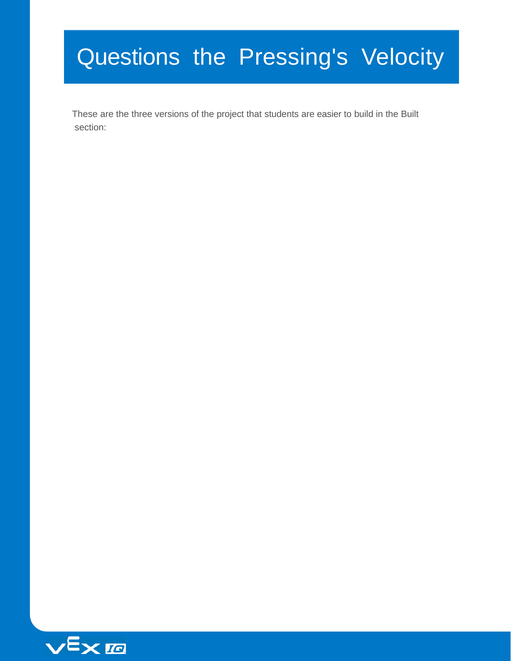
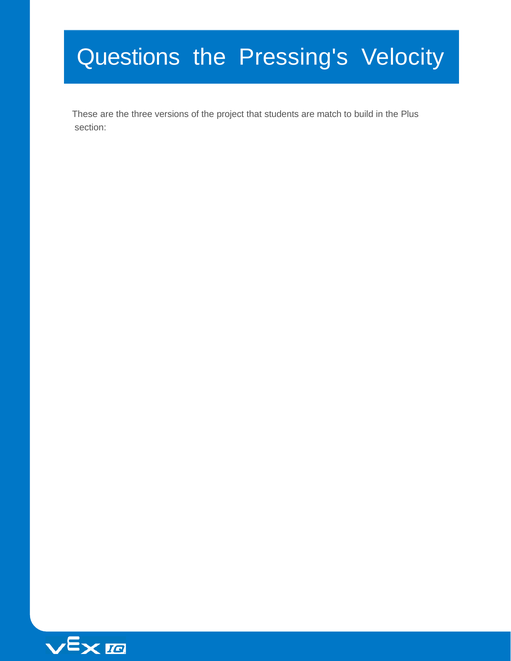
easier: easier -> match (329, 114)
Built: Built -> Plus (410, 114)
